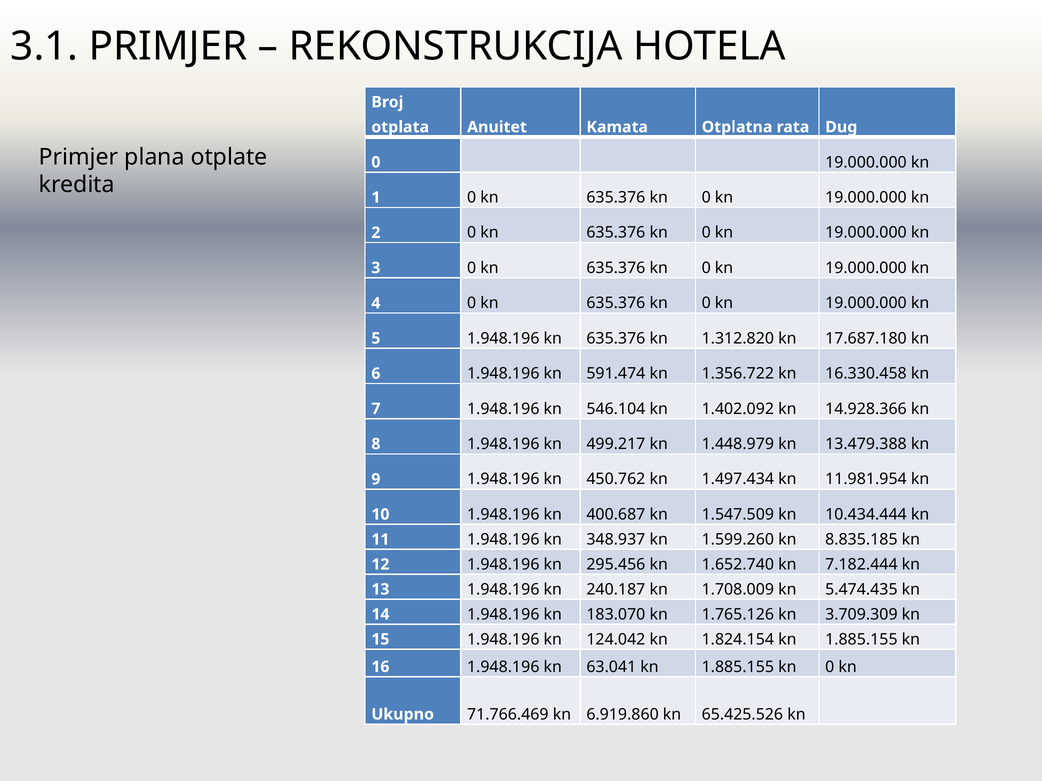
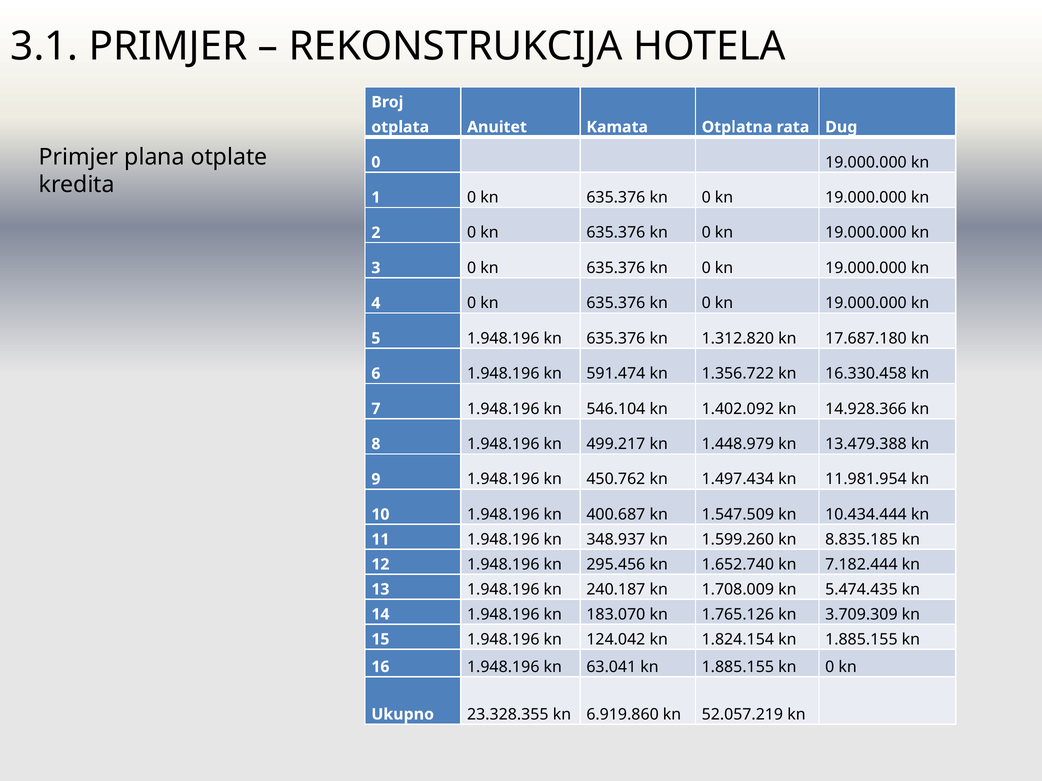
71.766.469: 71.766.469 -> 23.328.355 (508, 715)
65.425.526: 65.425.526 -> 52.057.219 (742, 715)
